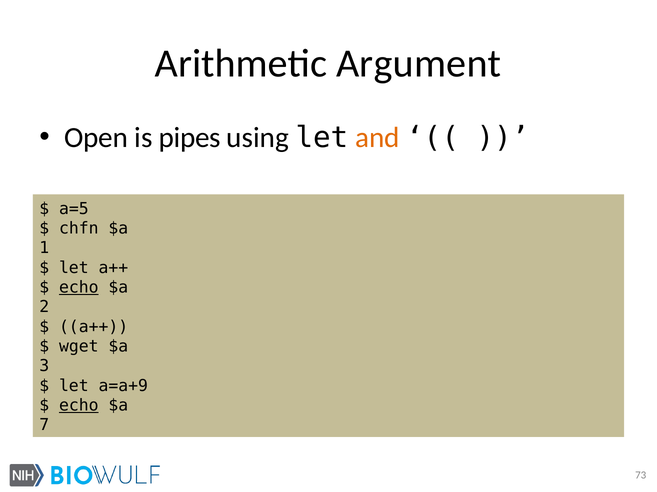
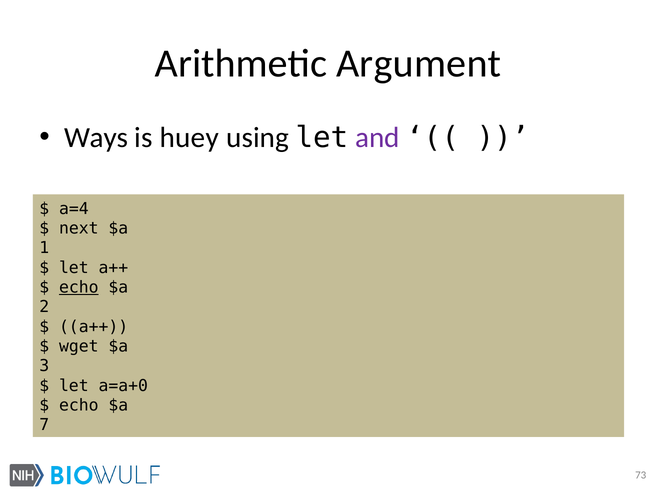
Open: Open -> Ways (96, 138)
pipes: pipes -> huey (189, 138)
and colour: orange -> purple (377, 138)
a=5: a=5 -> a=4 (74, 209)
chfn: chfn -> next (79, 229)
a=a+9: a=a+9 -> a=a+0 (123, 386)
echo underline: present -> none (79, 406)
